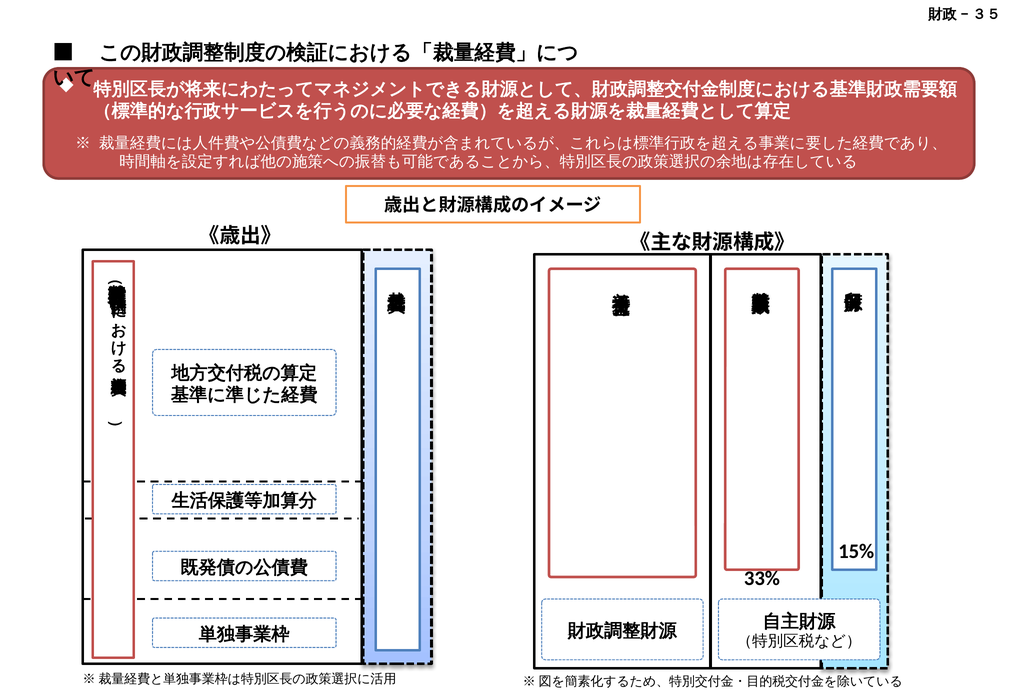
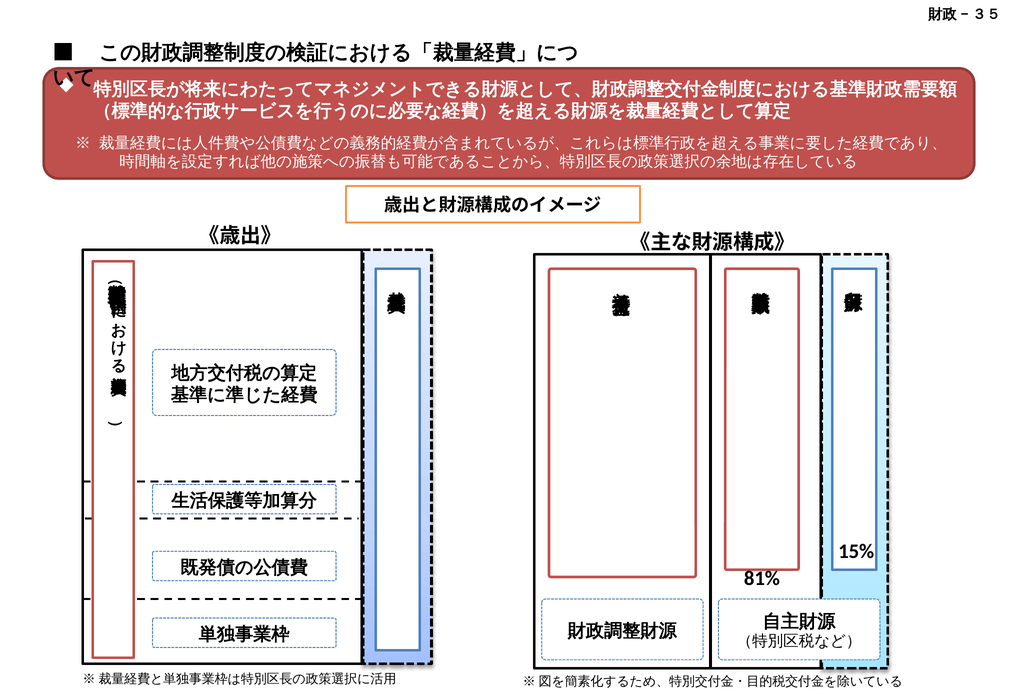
33%: 33% -> 81% (762, 579)
